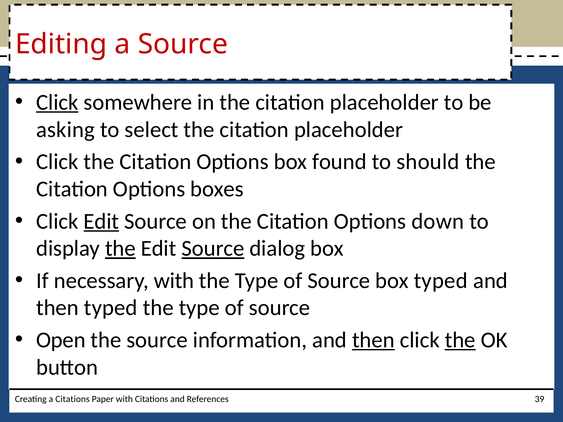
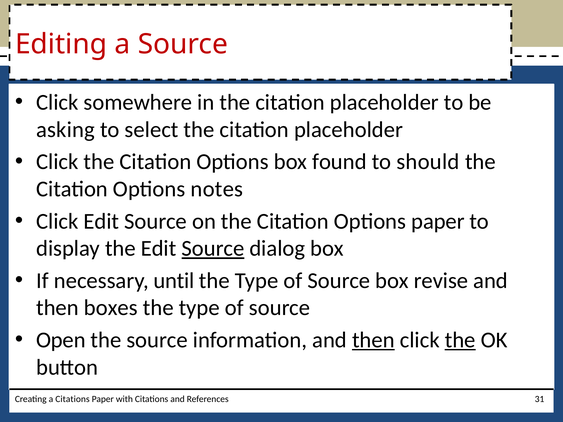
Click underline: present -> none (57, 102)
boxes: boxes -> notes (217, 189)
Edit underline: present -> none (101, 221)
Options down: down -> paper (438, 221)
the underline: present -> none (120, 249)
necessary with: with -> until (174, 281)
box typed: typed -> revise (441, 281)
then typed: typed -> boxes (111, 308)
39: 39 -> 31 (540, 399)
